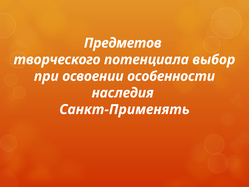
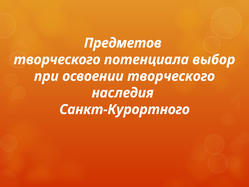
освоении особенности: особенности -> творческого (171, 76)
Санкт-Применять: Санкт-Применять -> Санкт-Курортного (125, 109)
